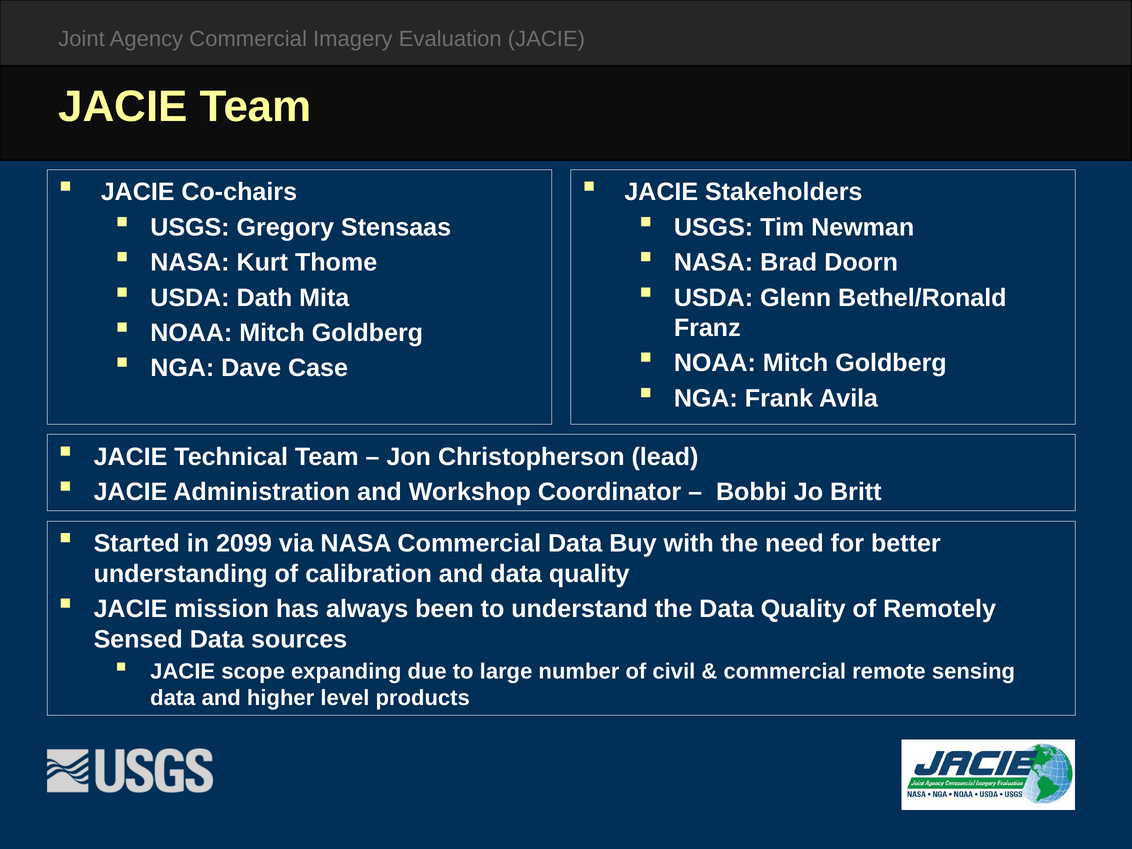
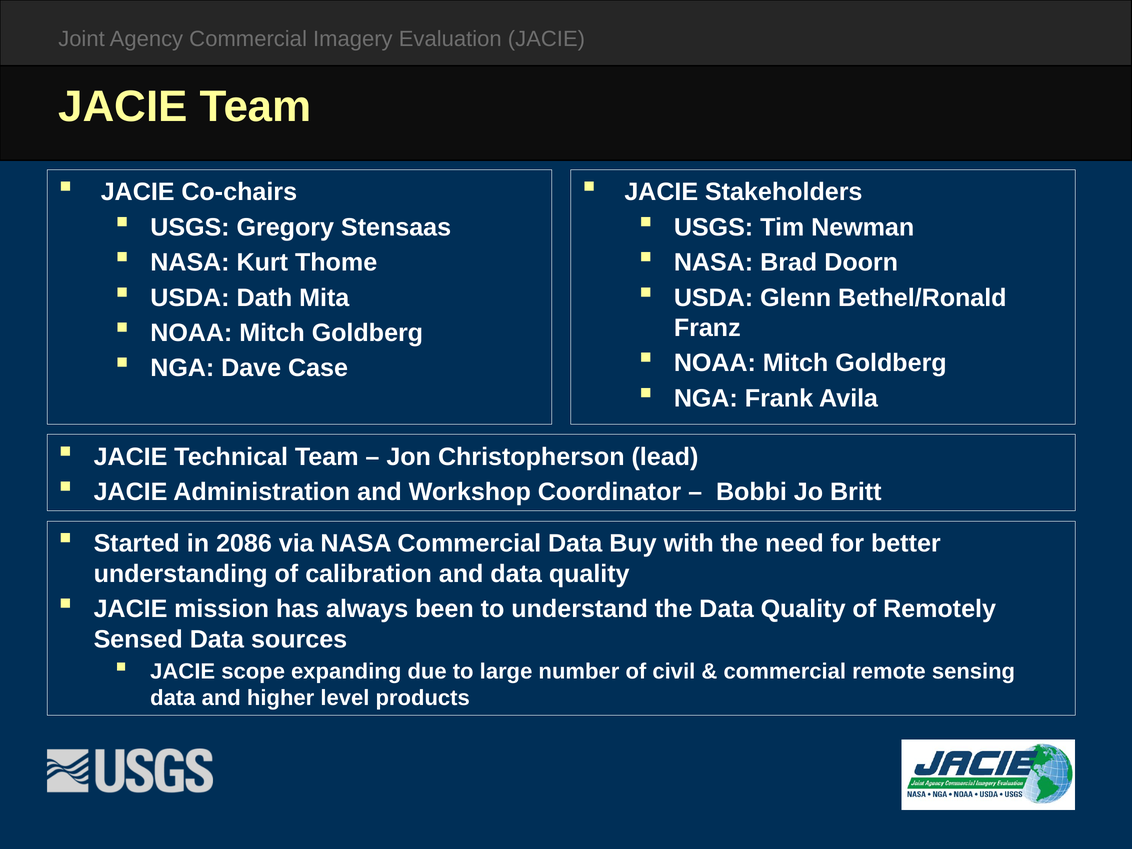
2099: 2099 -> 2086 (244, 544)
